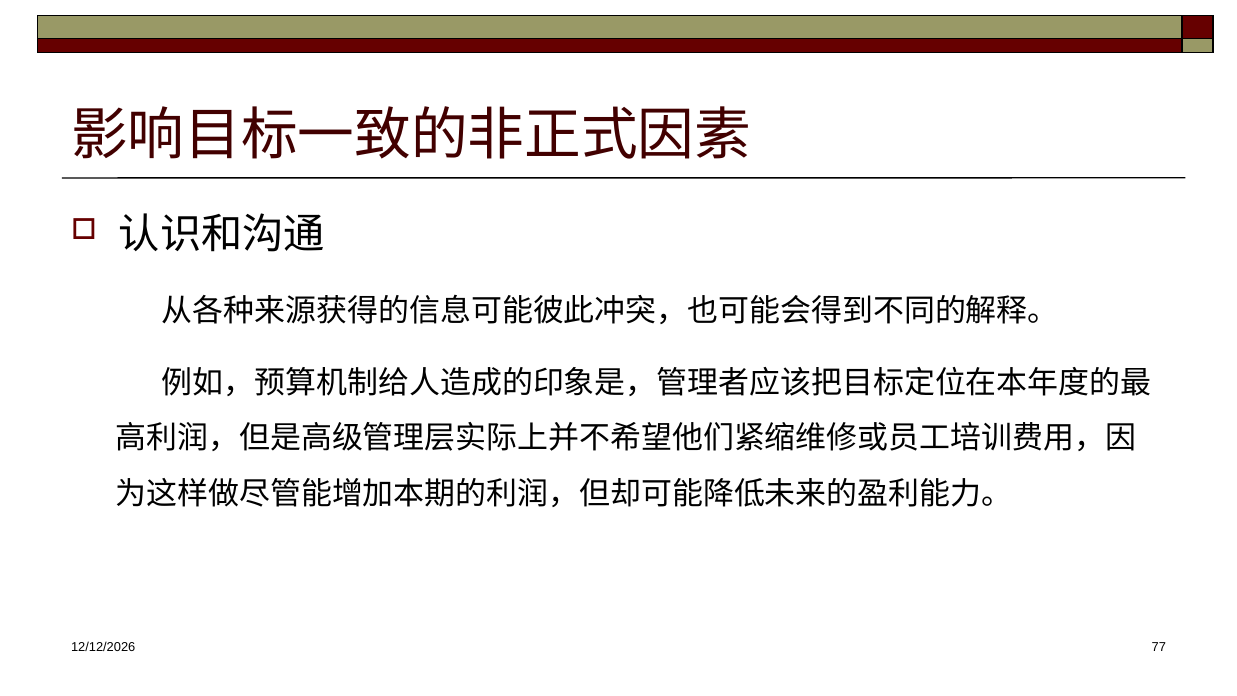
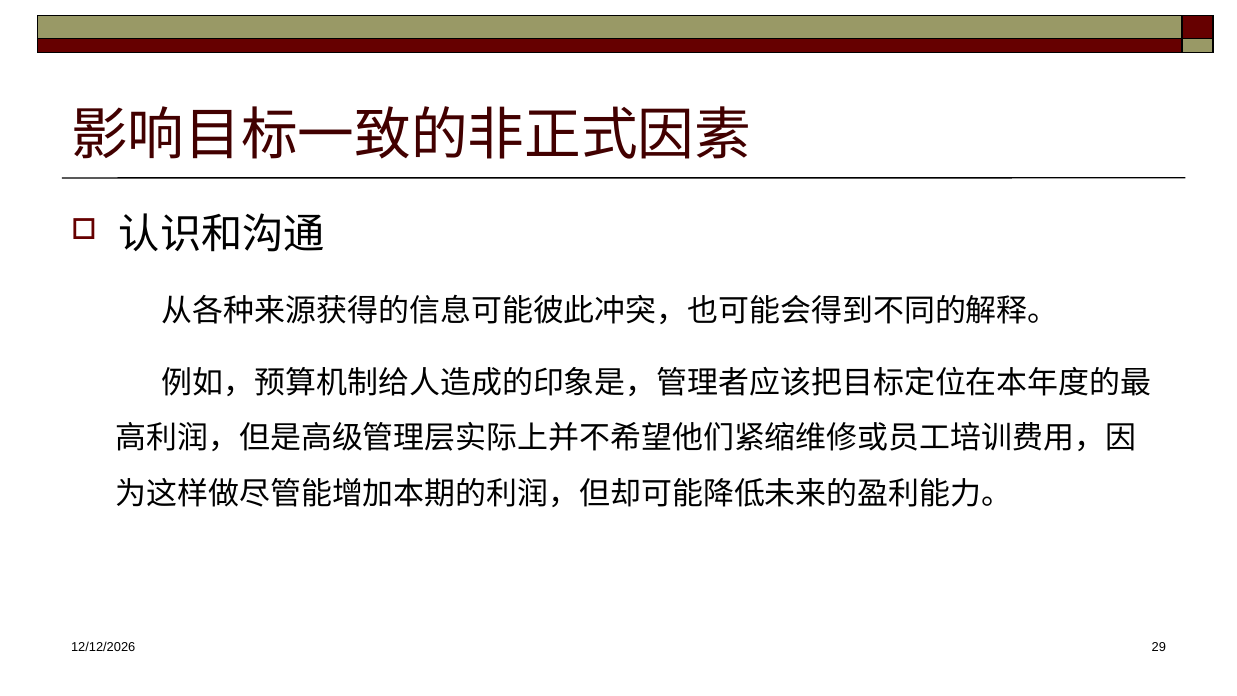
77: 77 -> 29 (1159, 647)
